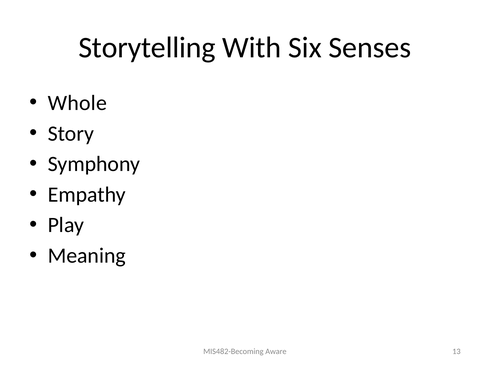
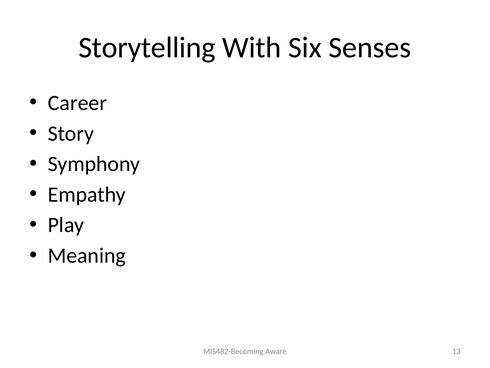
Whole: Whole -> Career (77, 103)
